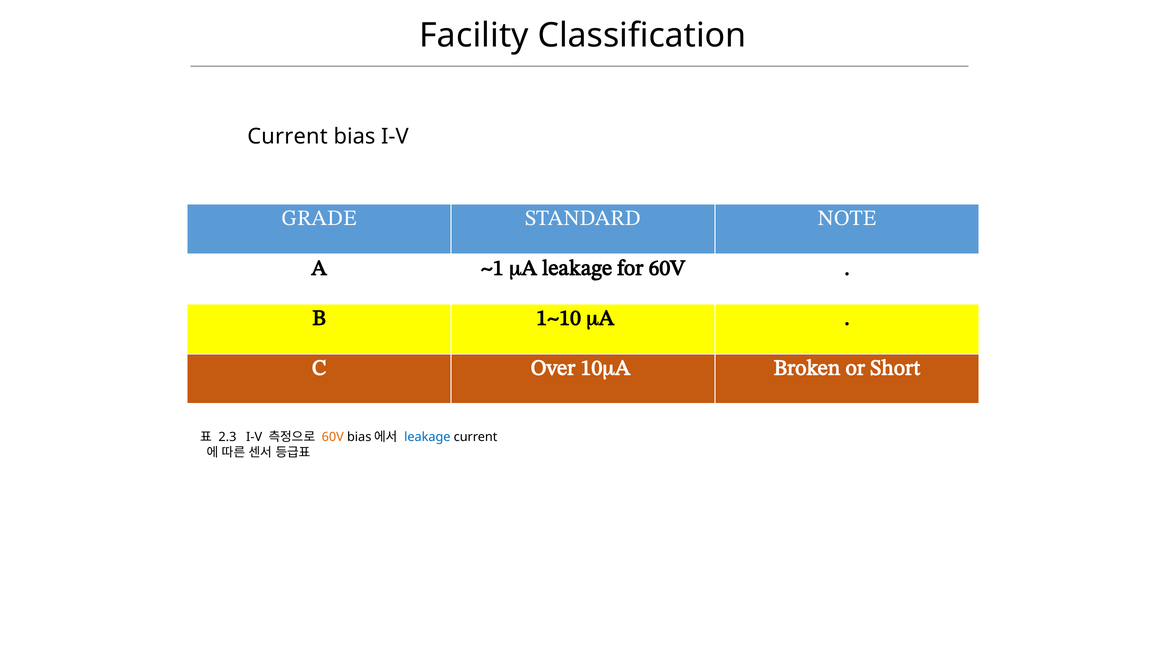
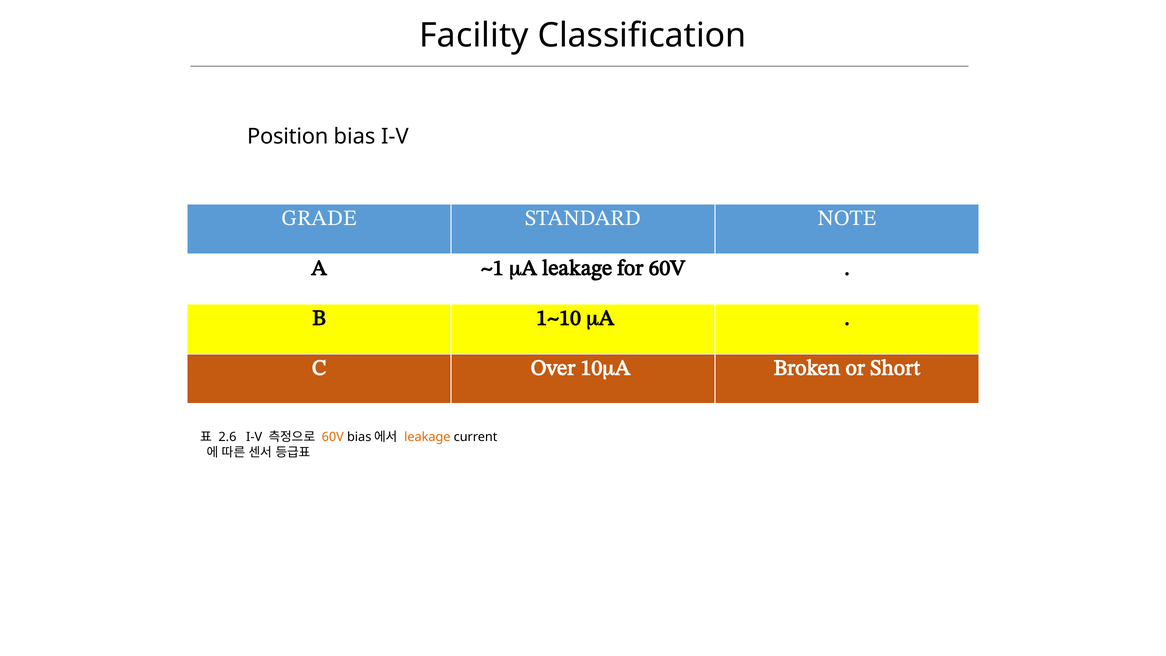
Current: Current -> Position (288, 137)
2.3: 2.3 -> 2.6 (227, 437)
leakage colour: blue -> orange (427, 437)
